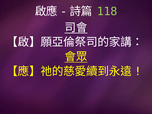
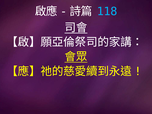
118 colour: light green -> light blue (107, 11)
